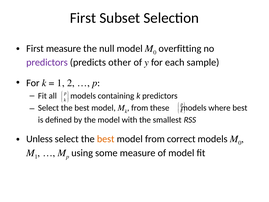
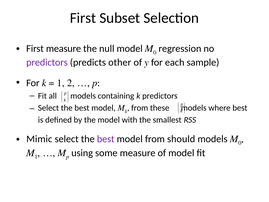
overfitting: overfitting -> regression (180, 48)
Unless: Unless -> Mimic (39, 139)
best colour: orange -> purple (106, 139)
correct: correct -> should (181, 139)
